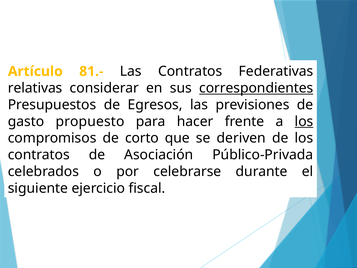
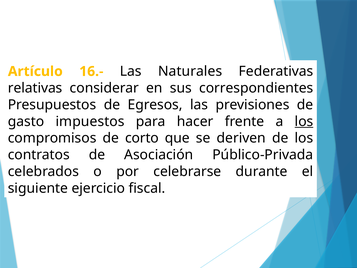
81.-: 81.- -> 16.- (91, 71)
Las Contratos: Contratos -> Naturales (190, 71)
correspondientes underline: present -> none (256, 88)
propuesto: propuesto -> impuestos (90, 121)
